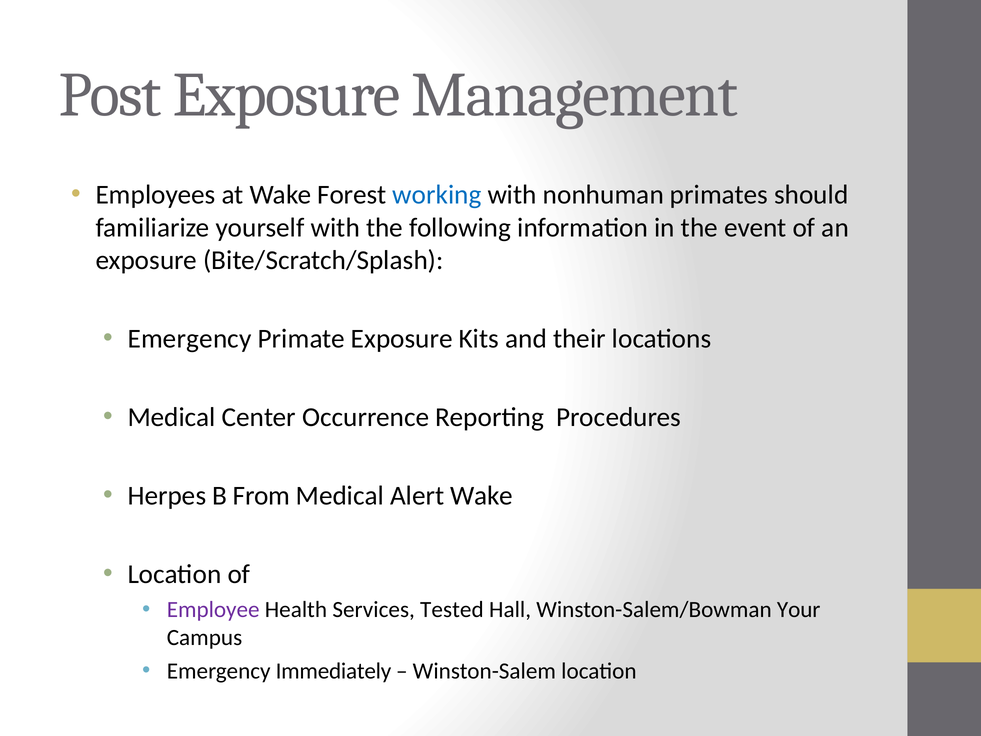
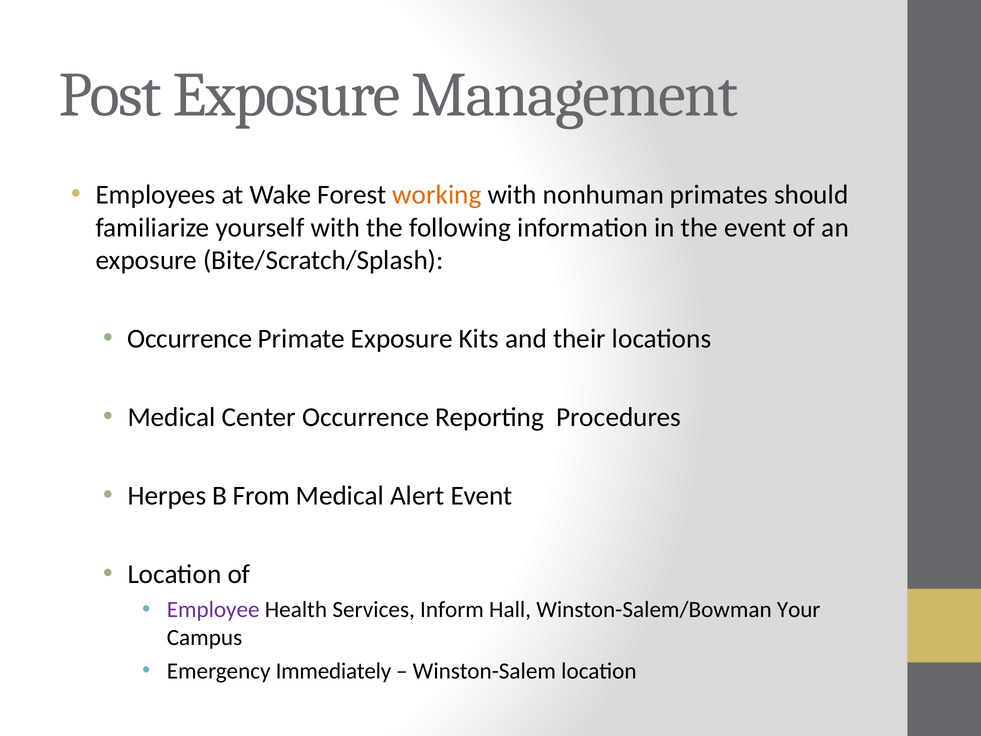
working colour: blue -> orange (437, 195)
Emergency: Emergency -> Occurrence (190, 339)
Alert Wake: Wake -> Event (481, 496)
Tested: Tested -> Inform (452, 610)
